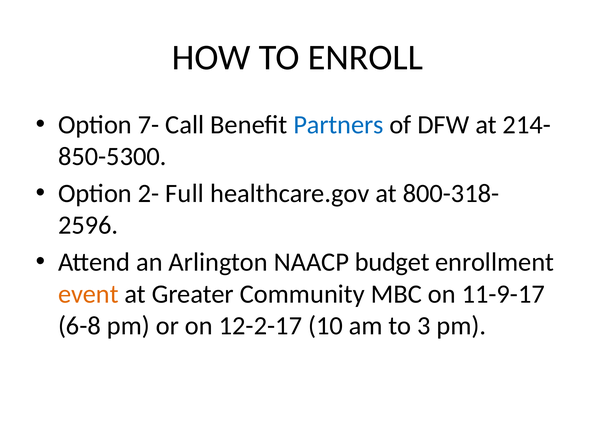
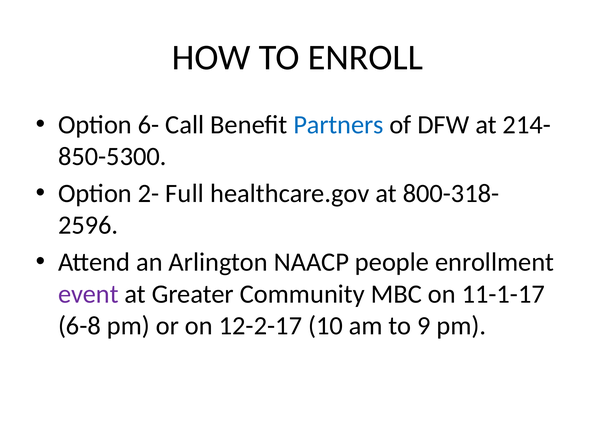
7-: 7- -> 6- (149, 125)
budget: budget -> people (392, 262)
event colour: orange -> purple (88, 294)
11-9-17: 11-9-17 -> 11-1-17 (503, 294)
3: 3 -> 9 (424, 326)
